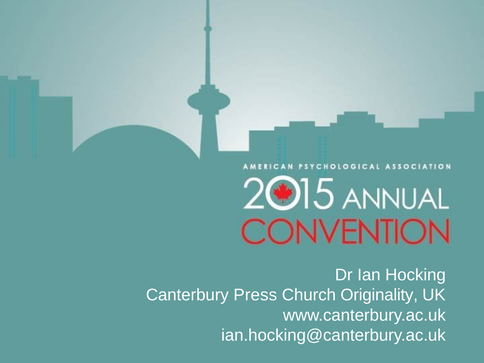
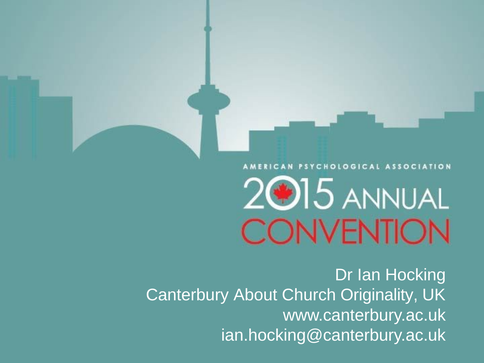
Press: Press -> About (255, 295)
